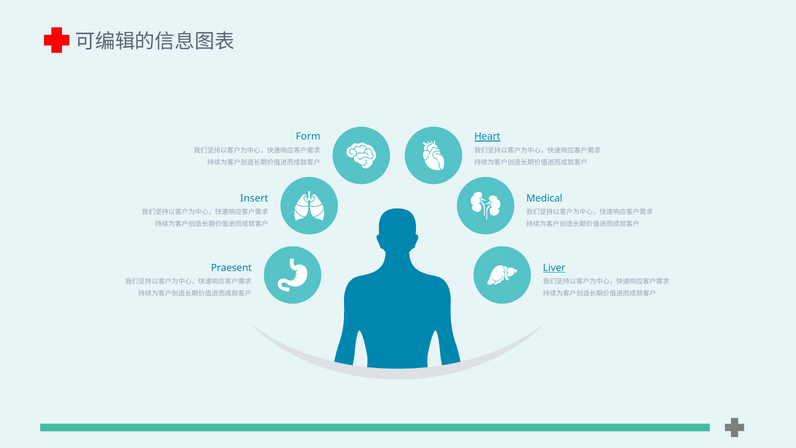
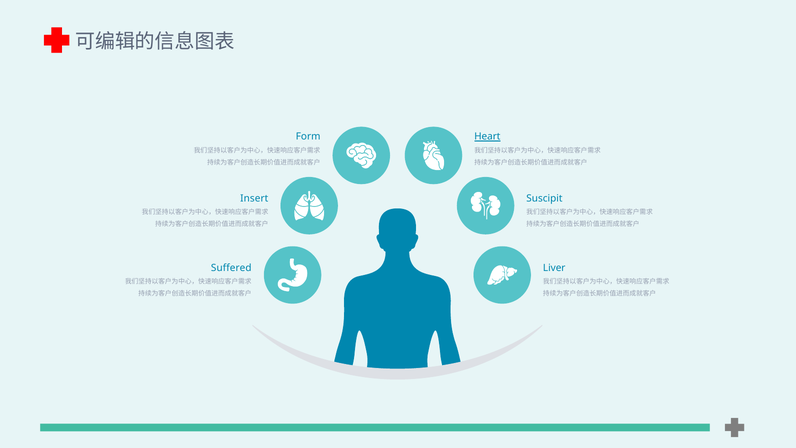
Medical: Medical -> Suscipit (544, 198)
Praesent: Praesent -> Suffered (231, 268)
Liver underline: present -> none (554, 268)
